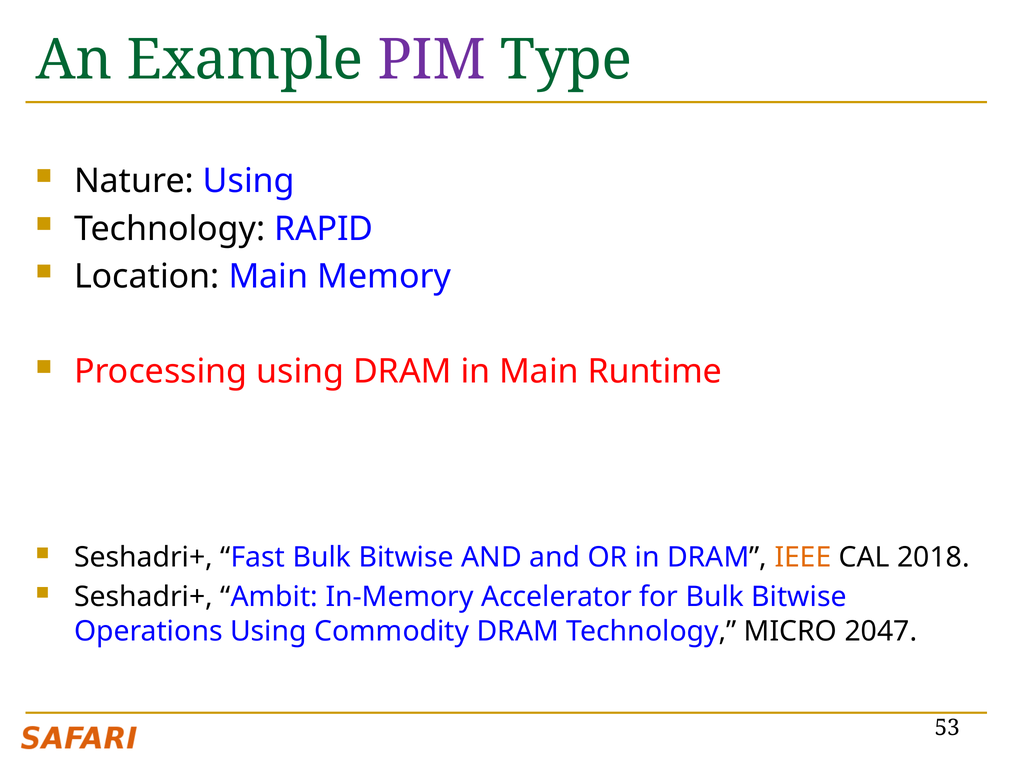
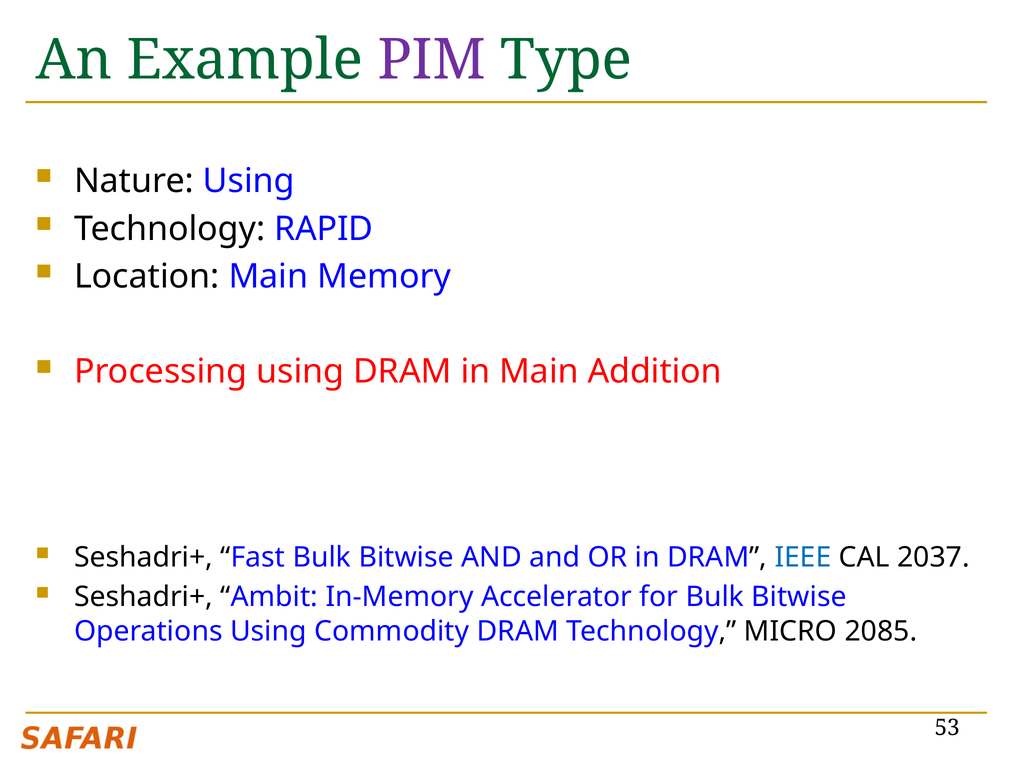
Runtime: Runtime -> Addition (655, 372)
IEEE colour: orange -> blue (803, 557)
2018: 2018 -> 2037 (933, 557)
2047: 2047 -> 2085 (881, 631)
